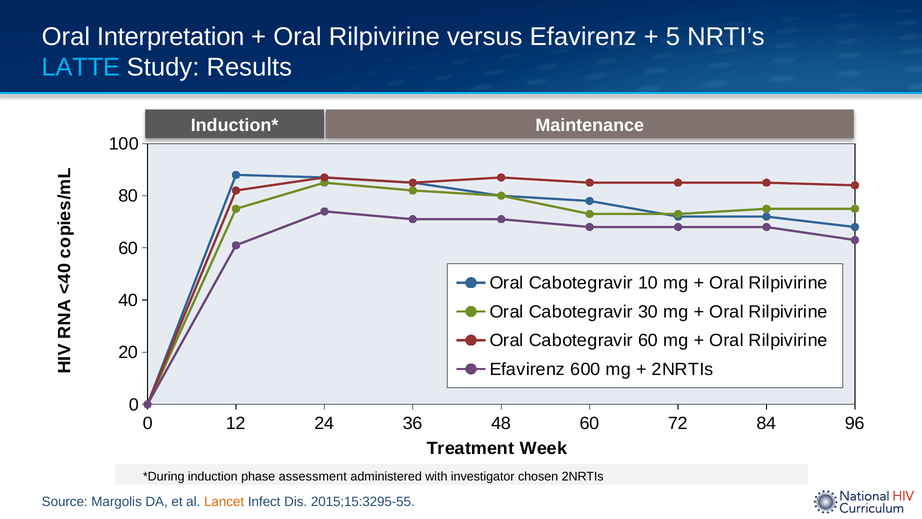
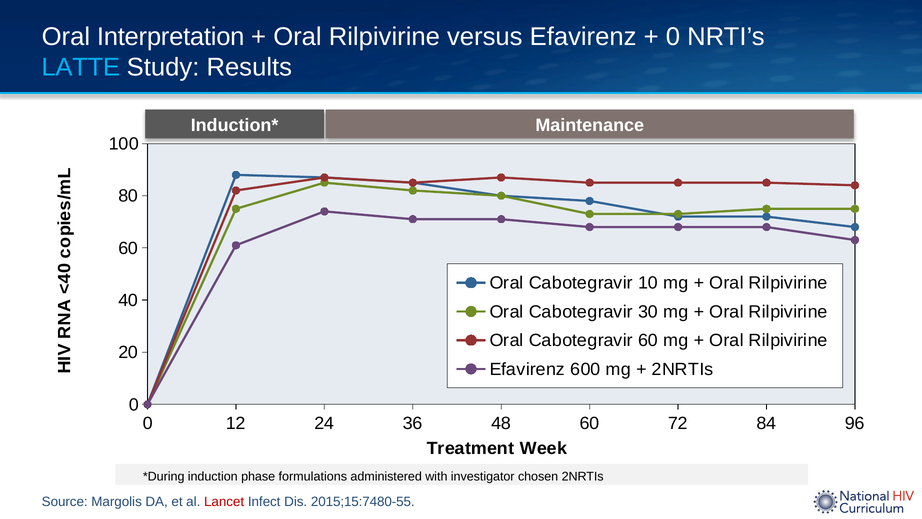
5: 5 -> 0 (673, 37)
assessment: assessment -> formulations (313, 476)
Lancet colour: orange -> red (224, 502)
2015;15:3295-55: 2015;15:3295-55 -> 2015;15:7480-55 (363, 502)
